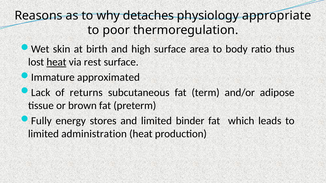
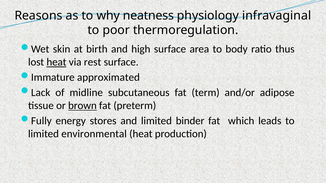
detaches: detaches -> neatness (148, 16)
appropriate: appropriate -> infravaginal (277, 16)
returns: returns -> midline (86, 93)
brown underline: none -> present (82, 106)
administration: administration -> environmental (94, 134)
